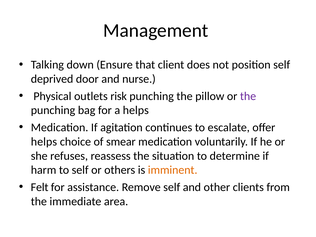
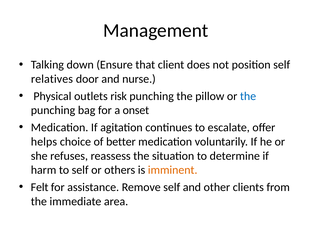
deprived: deprived -> relatives (52, 79)
the colour: purple -> blue (248, 96)
a helps: helps -> onset (136, 110)
smear: smear -> better (121, 142)
